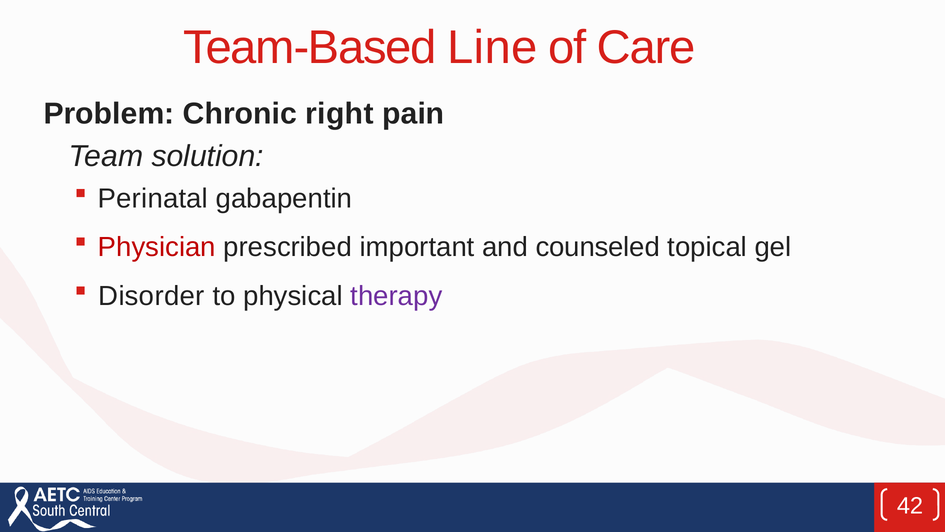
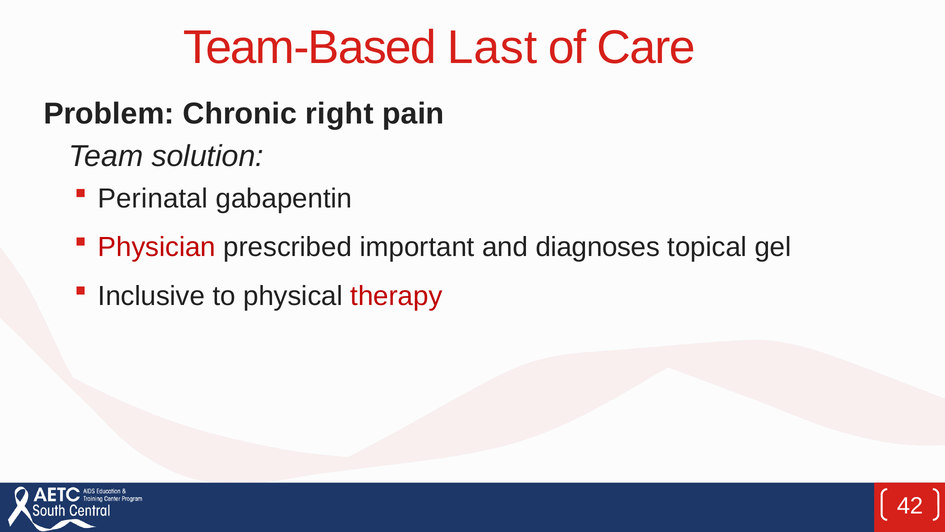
Line: Line -> Last (492, 48)
counseled: counseled -> diagnoses (598, 247)
Disorder: Disorder -> Inclusive (152, 296)
therapy colour: purple -> red (396, 296)
